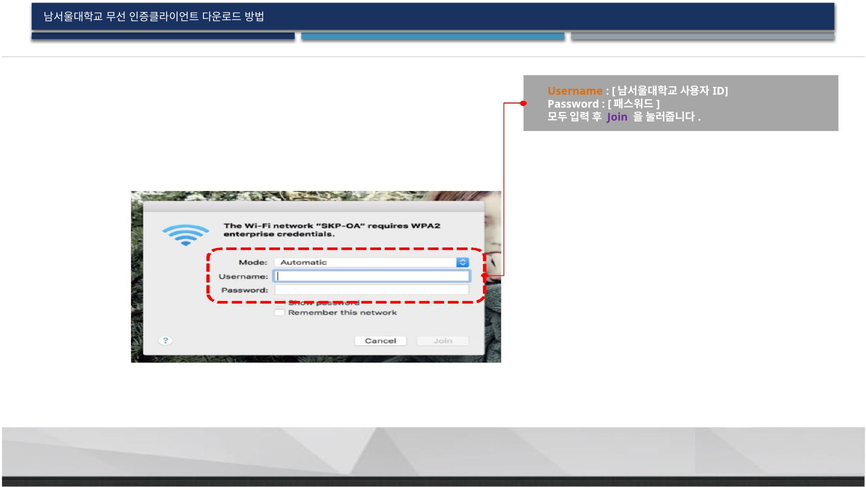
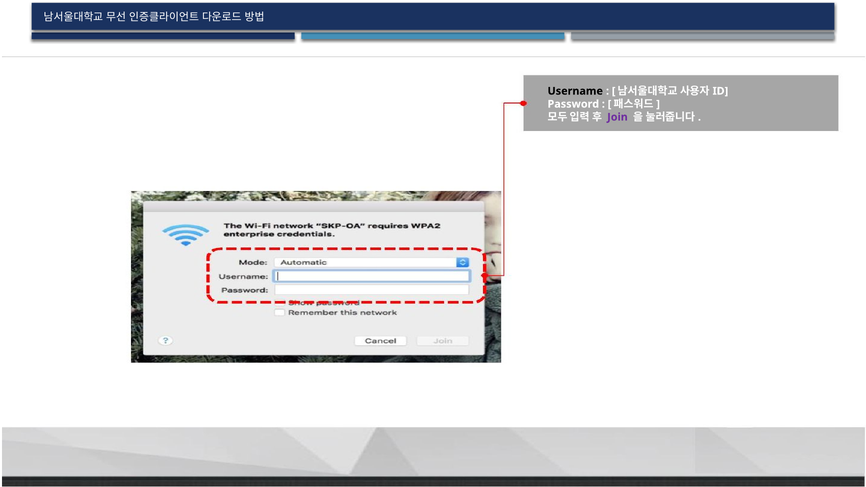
Username colour: orange -> black (575, 91)
